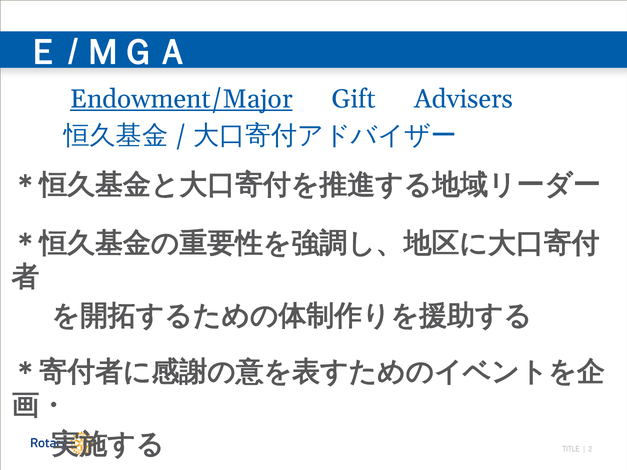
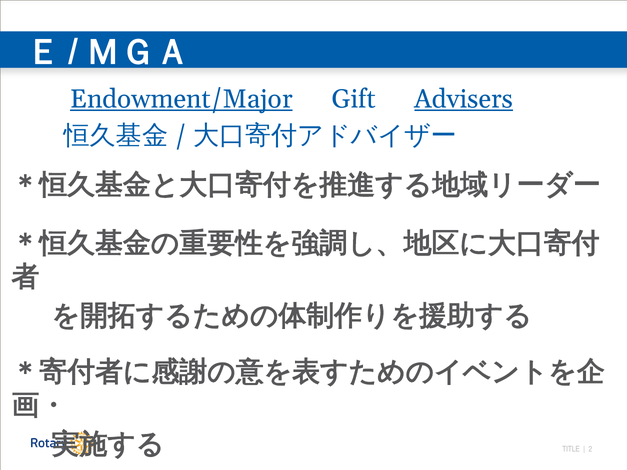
Advisers underline: none -> present (464, 99)
